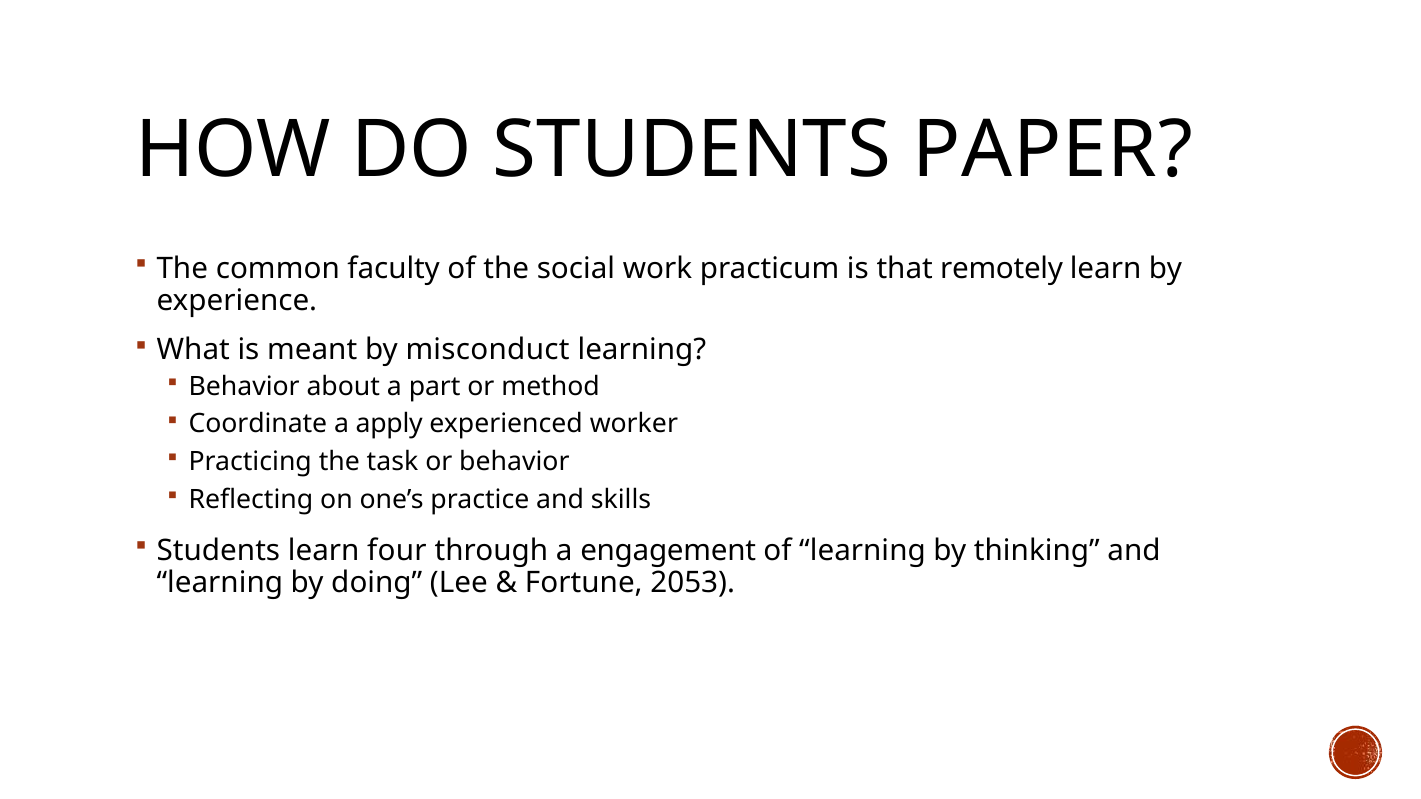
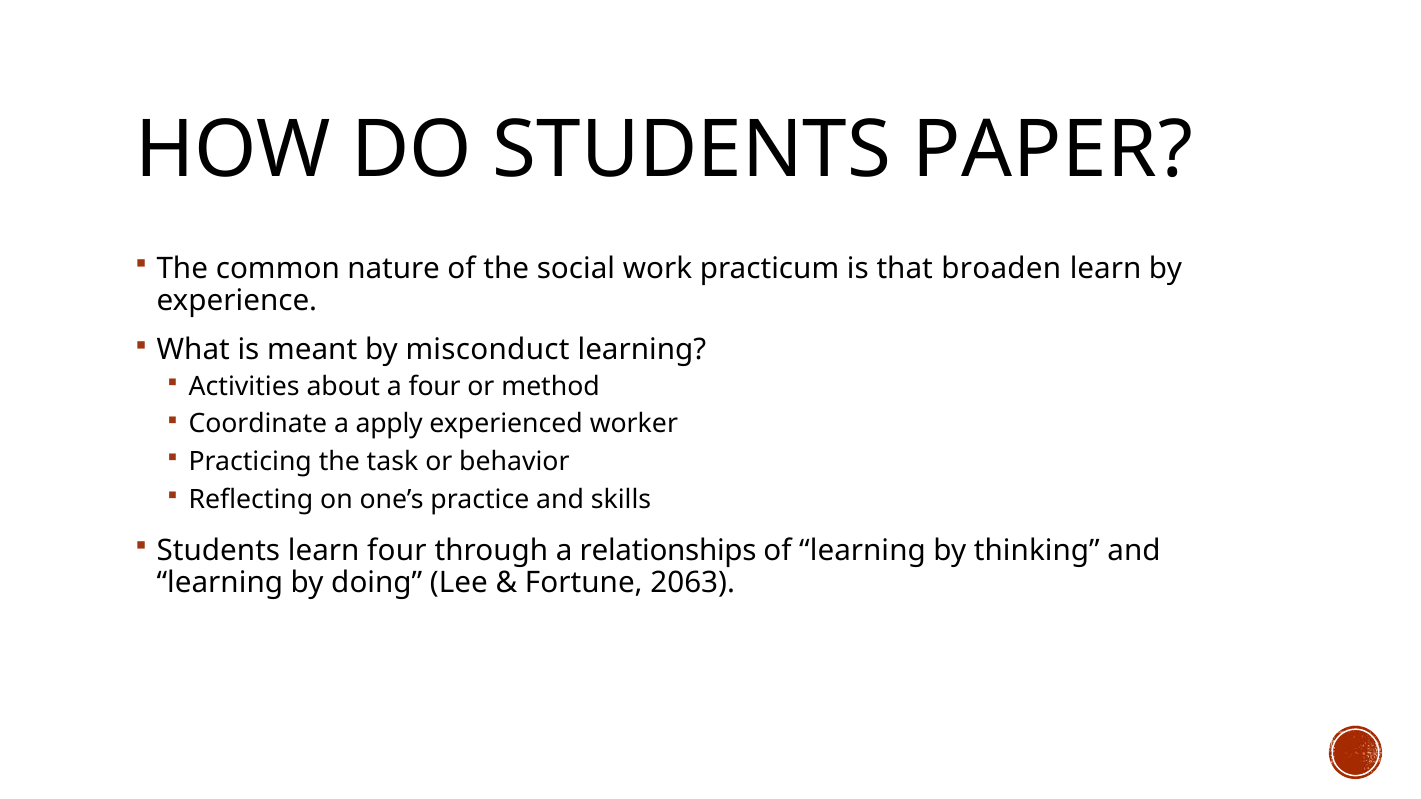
faculty: faculty -> nature (394, 268)
remotely: remotely -> broaden (1001, 268)
Behavior: Behavior -> Activities (244, 387)
a part: part -> four (435, 387)
engagement: engagement -> relationships (668, 551)
2053: 2053 -> 2063 (693, 583)
